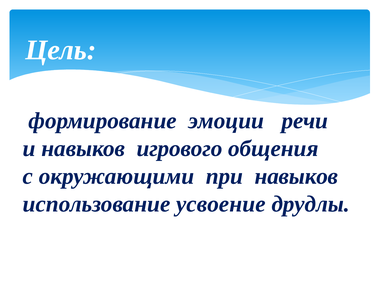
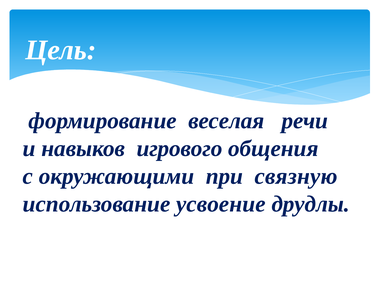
эмоции: эмоции -> веселая (226, 121)
при навыков: навыков -> связную (296, 176)
